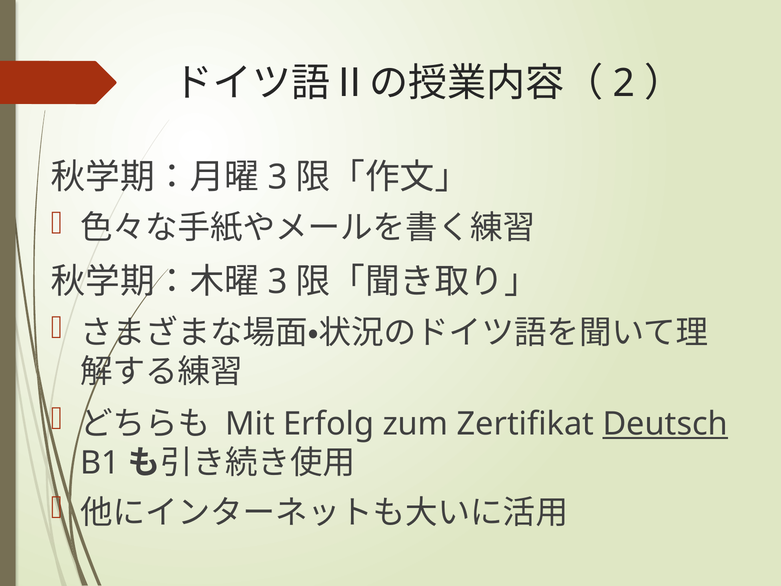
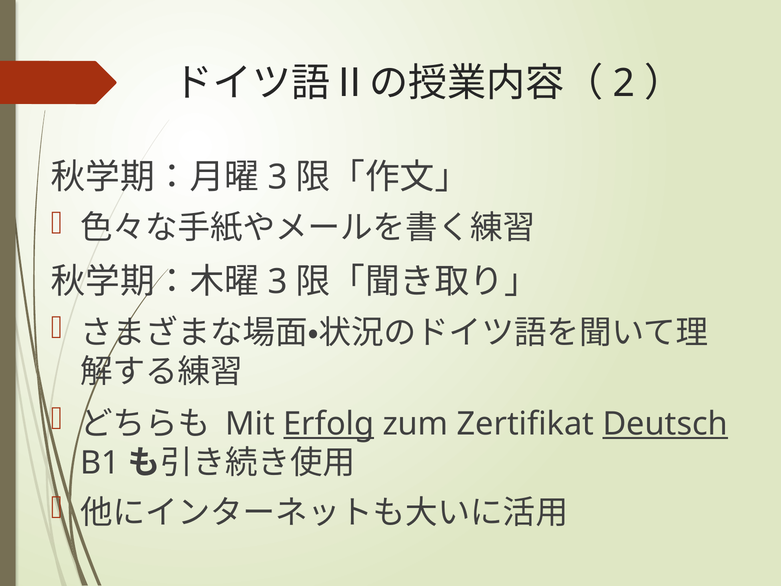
Erfolg underline: none -> present (329, 424)
